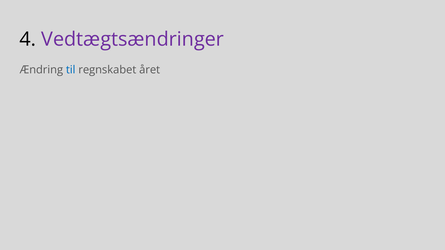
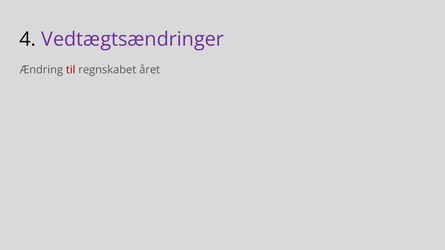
til colour: blue -> red (71, 70)
